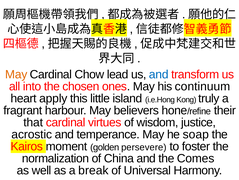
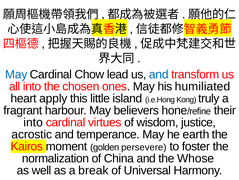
May colour: orange -> blue (16, 74)
continuum: continuum -> humiliated (203, 86)
that: that -> into (33, 122)
soap: soap -> earth (196, 134)
Comes: Comes -> Whose (196, 158)
